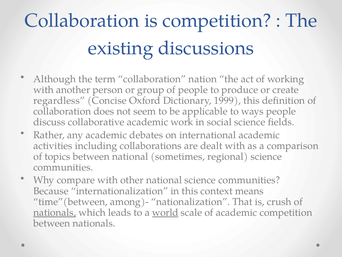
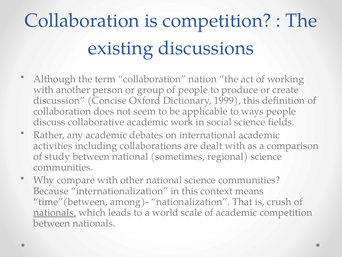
regardless: regardless -> discussion (59, 100)
topics: topics -> study (57, 156)
world underline: present -> none (165, 212)
